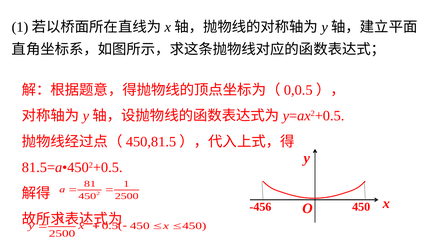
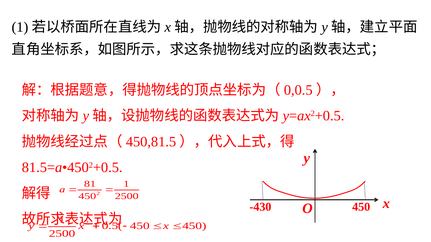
-456: -456 -> -430 (260, 207)
